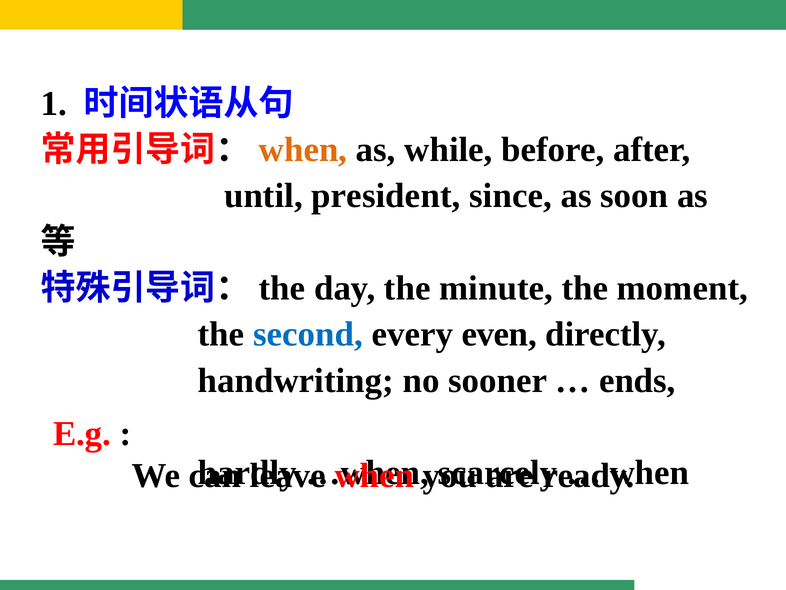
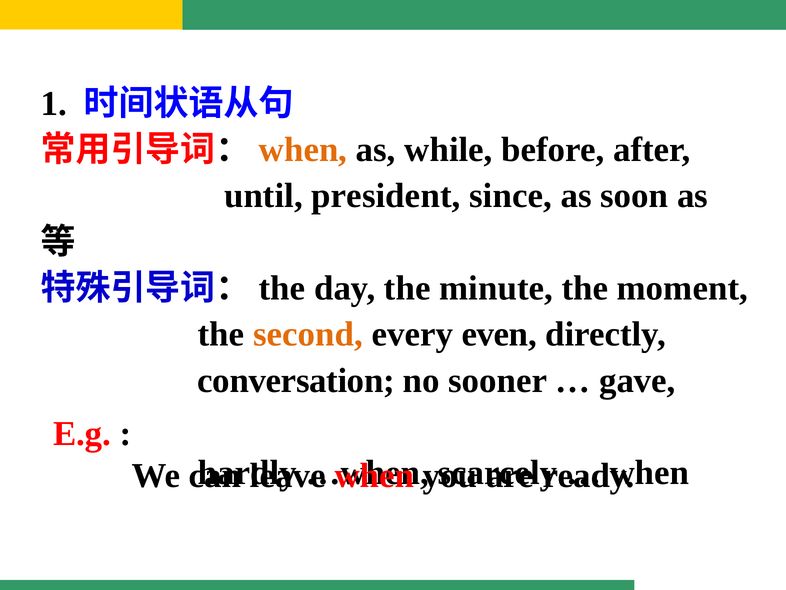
second colour: blue -> orange (308, 334)
handwriting: handwriting -> conversation (296, 380)
ends: ends -> gave (637, 380)
